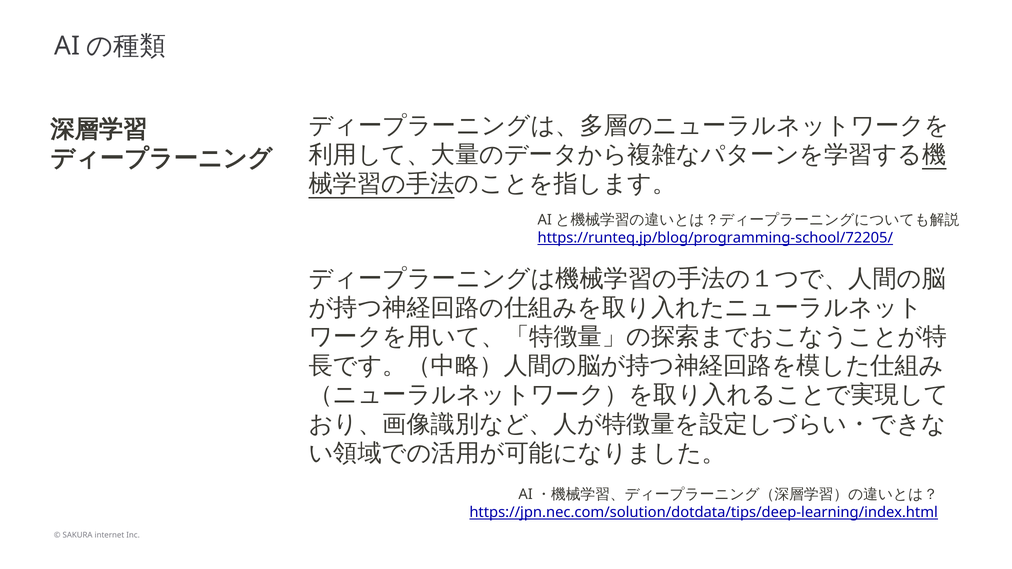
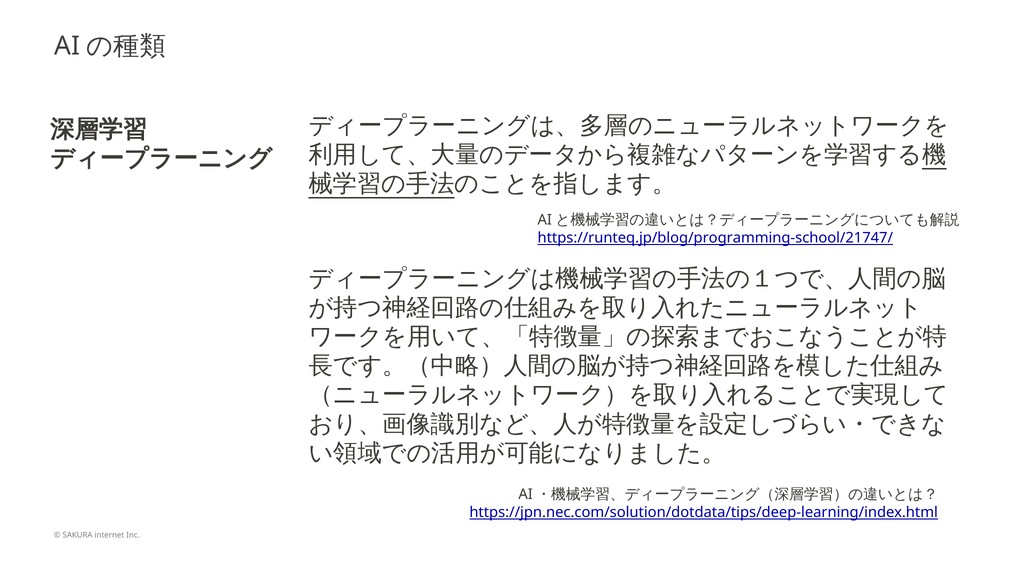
https://runteq.jp/blog/programming-school/72205/: https://runteq.jp/blog/programming-school/72205/ -> https://runteq.jp/blog/programming-school/21747/ (715, 238)
